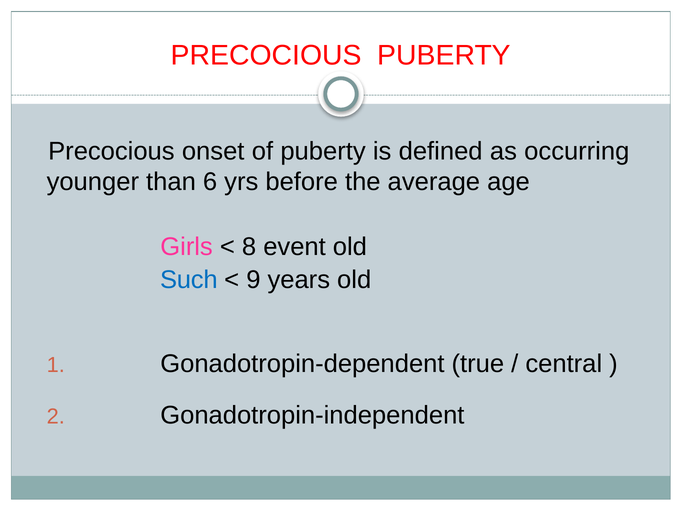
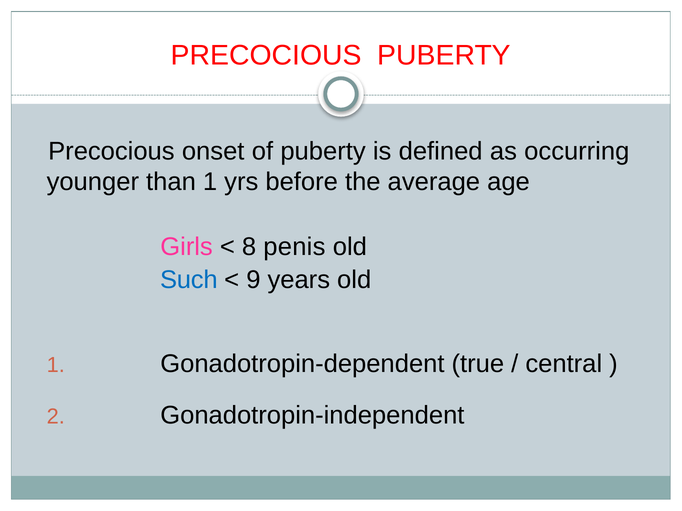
than 6: 6 -> 1 (210, 182)
event: event -> penis (294, 247)
